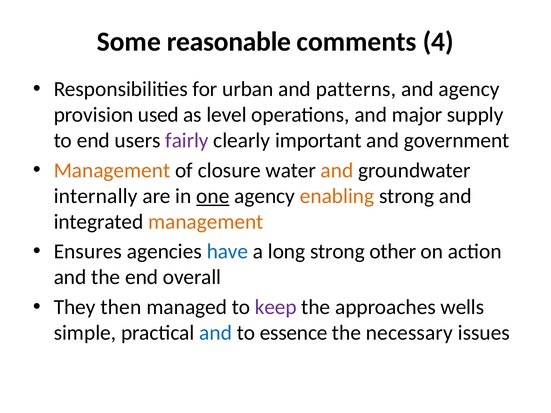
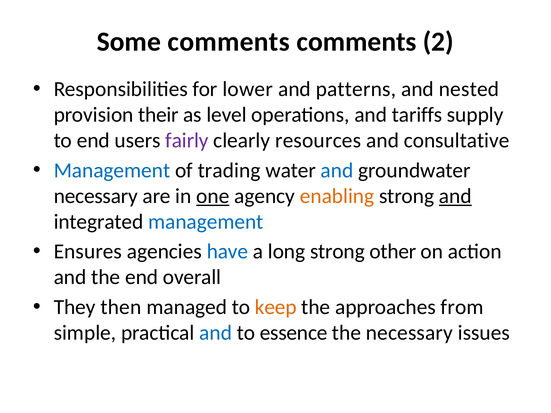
Some reasonable: reasonable -> comments (229, 42)
4: 4 -> 2 (438, 42)
urban: urban -> lower (248, 89)
and agency: agency -> nested (469, 89)
used: used -> their (158, 115)
major: major -> tariffs (417, 115)
important: important -> resources (318, 141)
government: government -> consultative (457, 141)
Management colour: orange -> blue (112, 170)
closure: closure -> trading (229, 170)
and colour: orange -> blue (337, 170)
internally: internally -> necessary (96, 196)
and underline: none -> present (455, 196)
management colour: orange -> blue (206, 222)
keep colour: purple -> orange (276, 307)
wells: wells -> from (462, 307)
